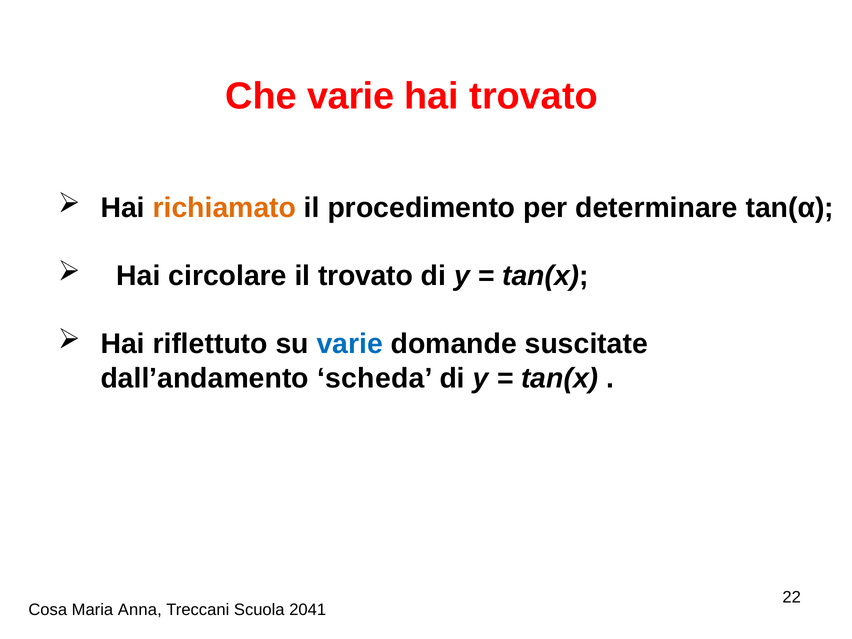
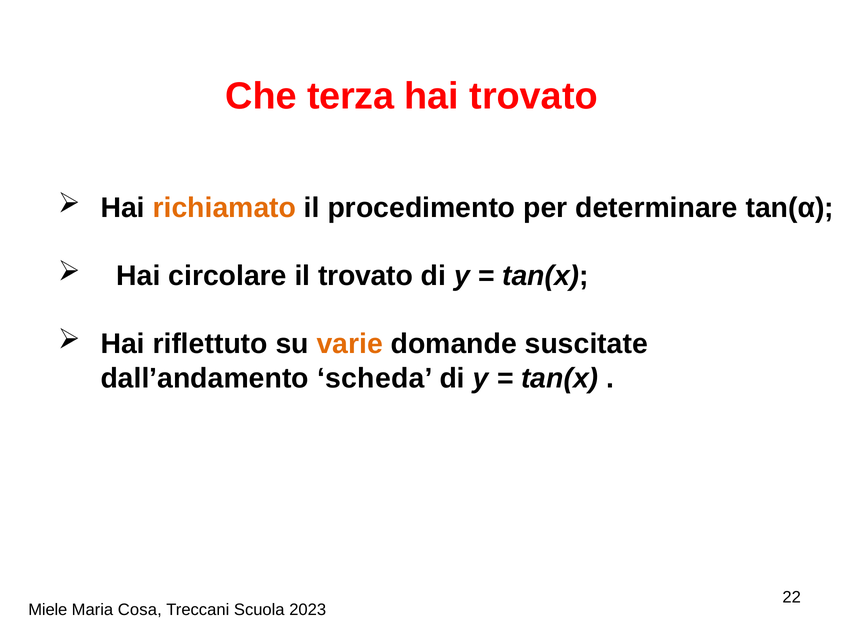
Che varie: varie -> terza (351, 96)
varie colour: blue -> orange (350, 344)
Cosa: Cosa -> Miele (48, 610)
Anna: Anna -> Cosa (140, 610)
2041: 2041 -> 2023 (308, 610)
